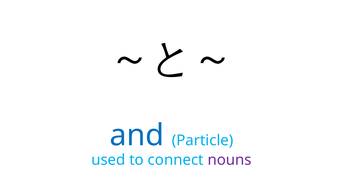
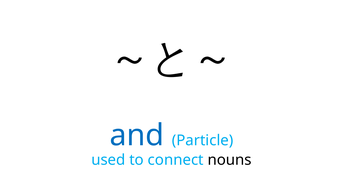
nouns colour: purple -> black (230, 160)
